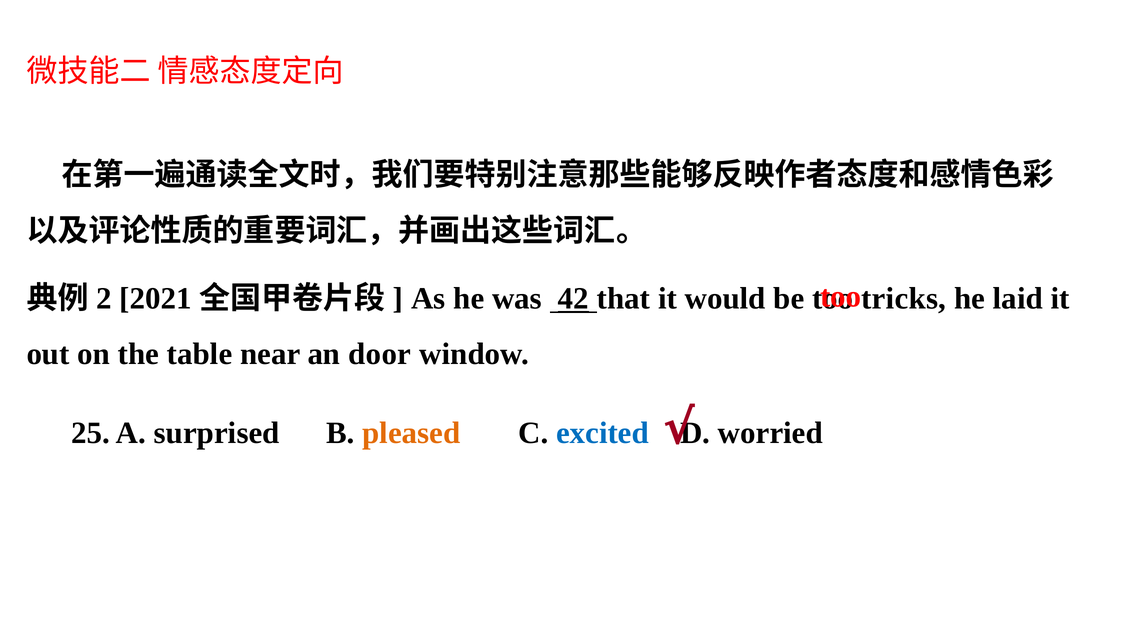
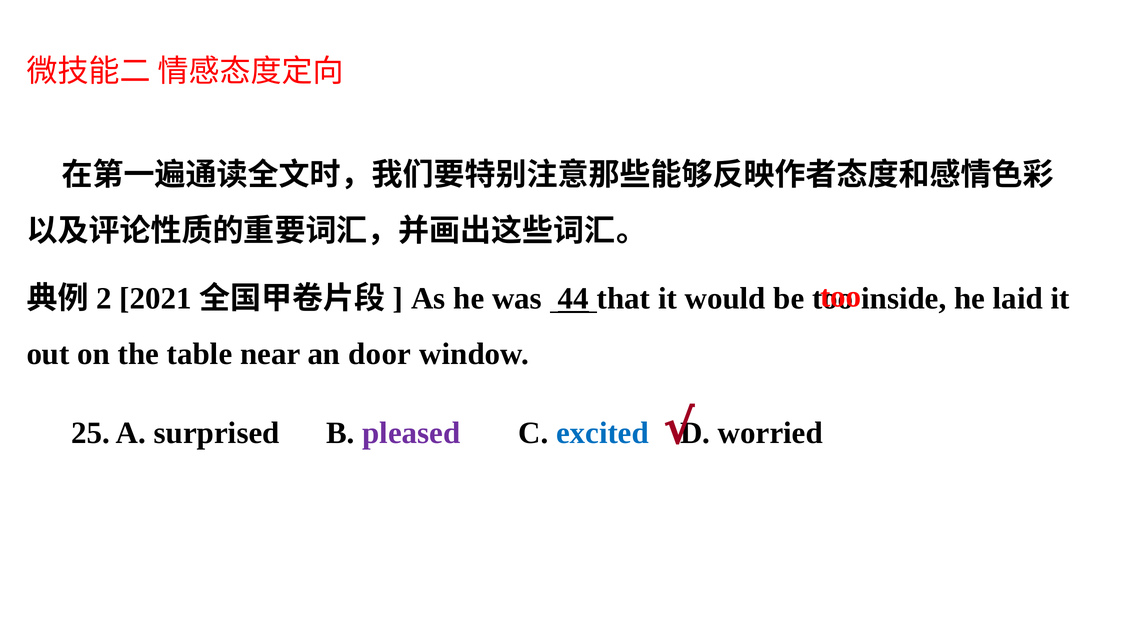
42: 42 -> 44 (573, 298)
tricks: tricks -> inside (904, 298)
pleased colour: orange -> purple (411, 433)
